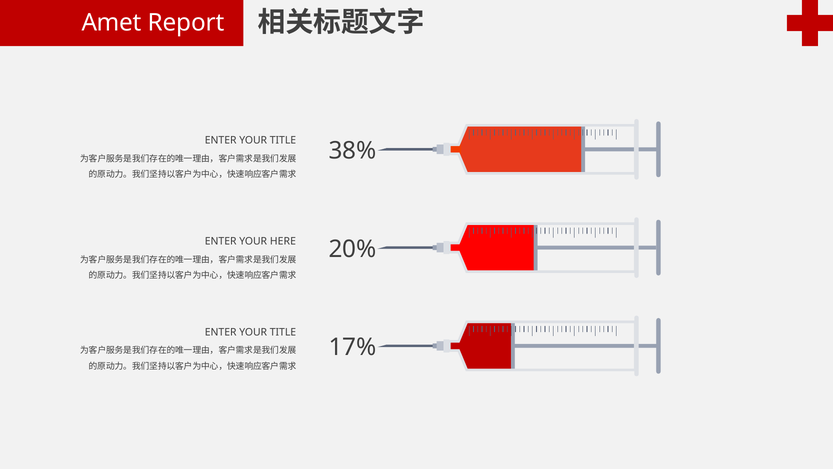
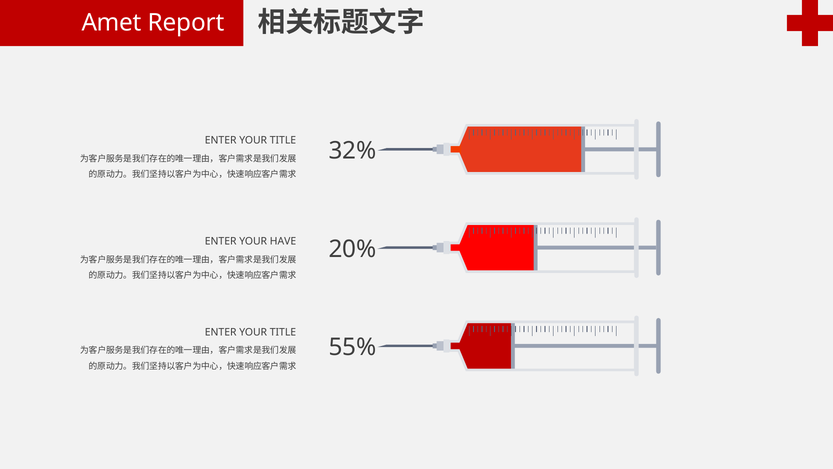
38%: 38% -> 32% (353, 151)
HERE: HERE -> HAVE (283, 241)
17%: 17% -> 55% (353, 347)
